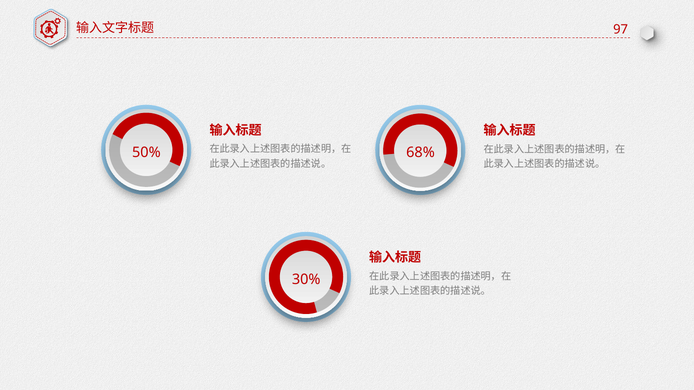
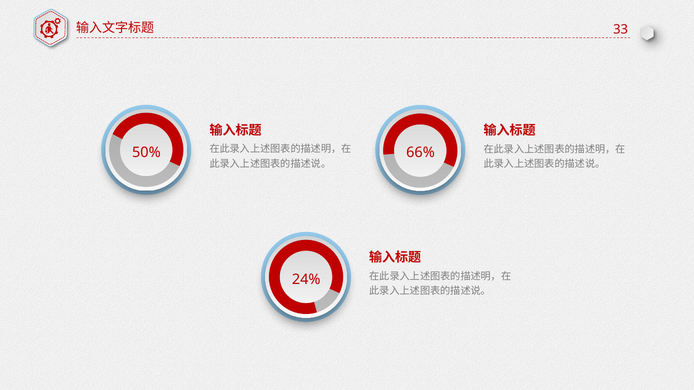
97: 97 -> 33 (621, 30)
68%: 68% -> 66% (420, 153)
30%: 30% -> 24% (306, 280)
